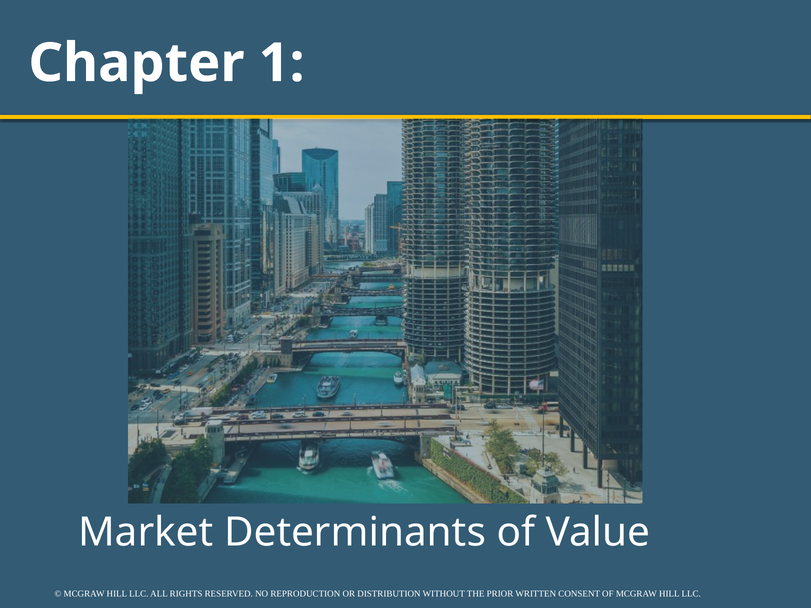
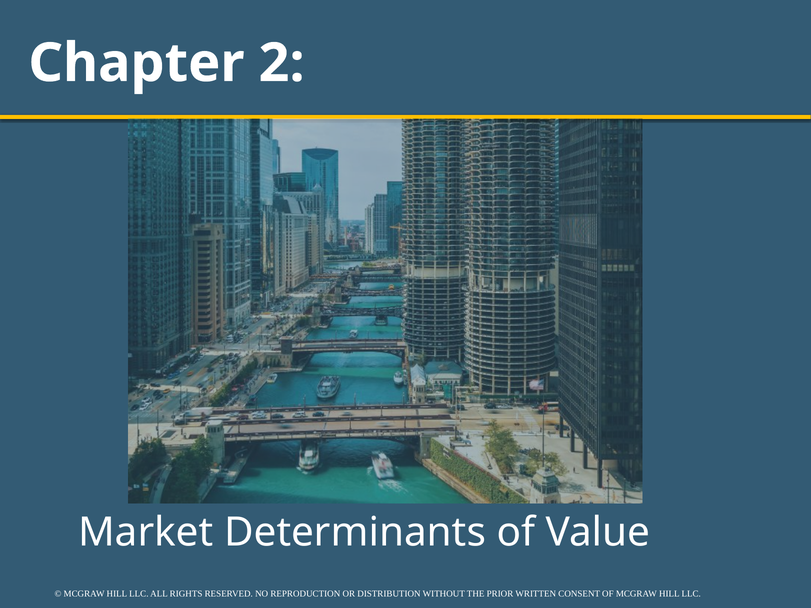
1: 1 -> 2 (282, 63)
